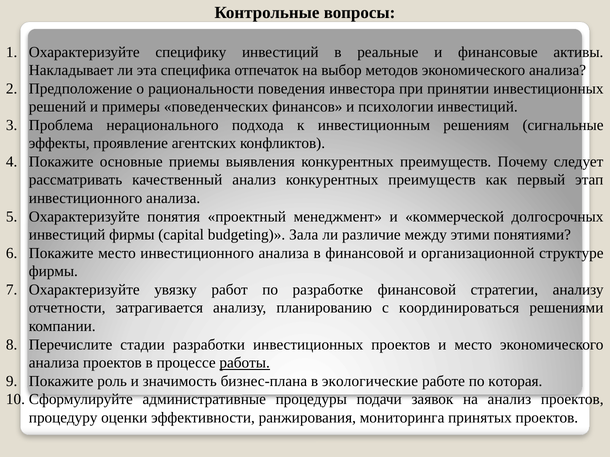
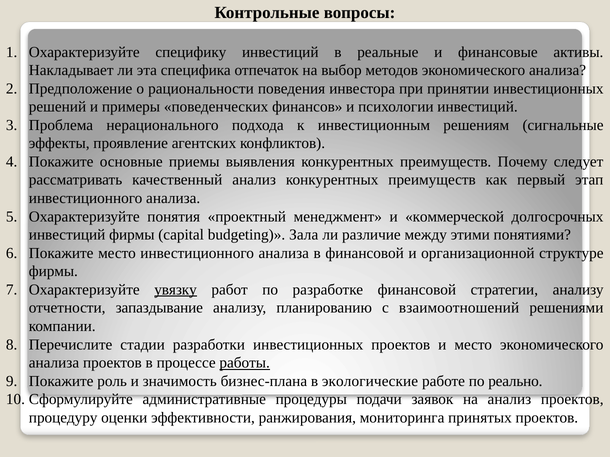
увязку underline: none -> present (176, 290)
затрагивается: затрагивается -> запаздывание (159, 308)
координироваться: координироваться -> взаимоотношений (459, 308)
которая: которая -> реально (515, 381)
